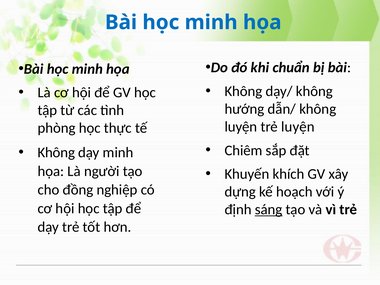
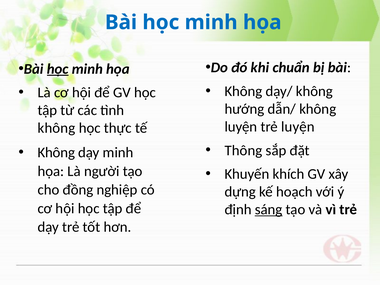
học underline: none -> present (58, 69)
phòng: phòng -> không (56, 128)
Chiêm: Chiêm -> Thông (243, 150)
